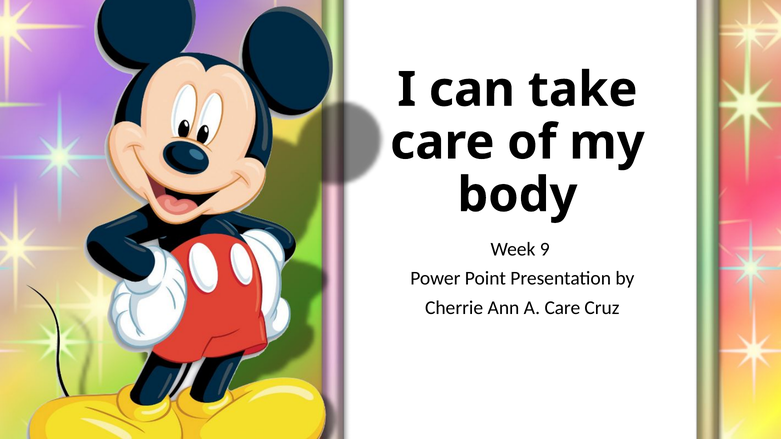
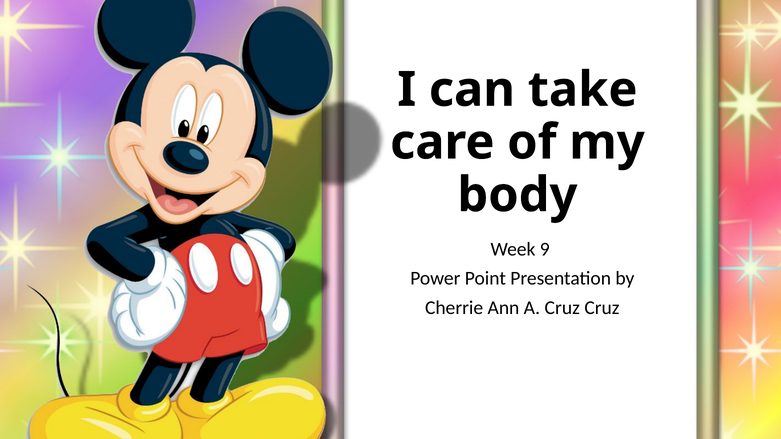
A Care: Care -> Cruz (562, 308)
